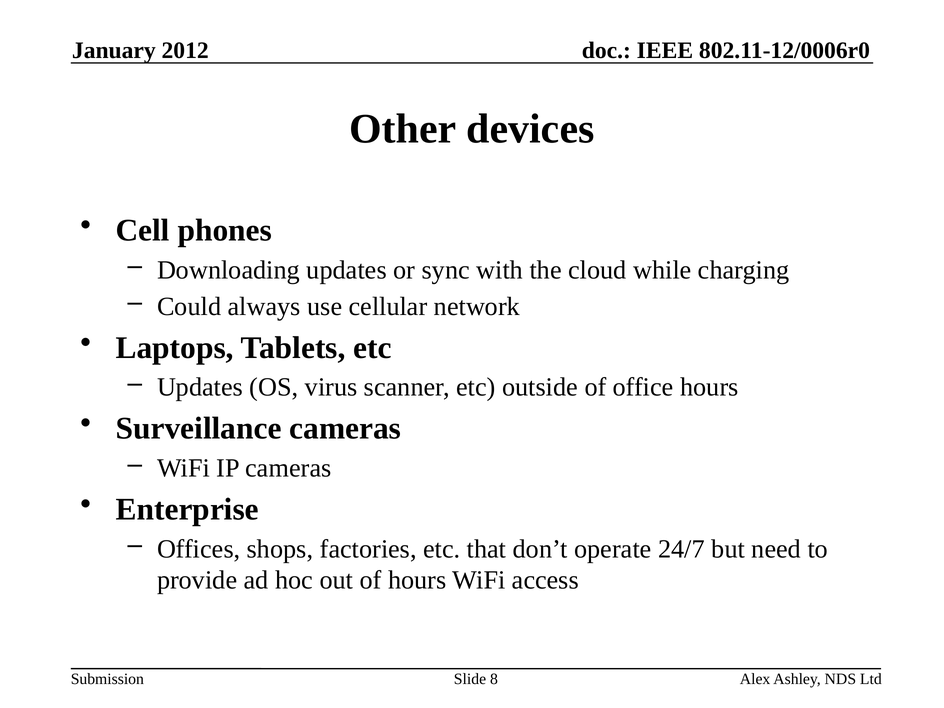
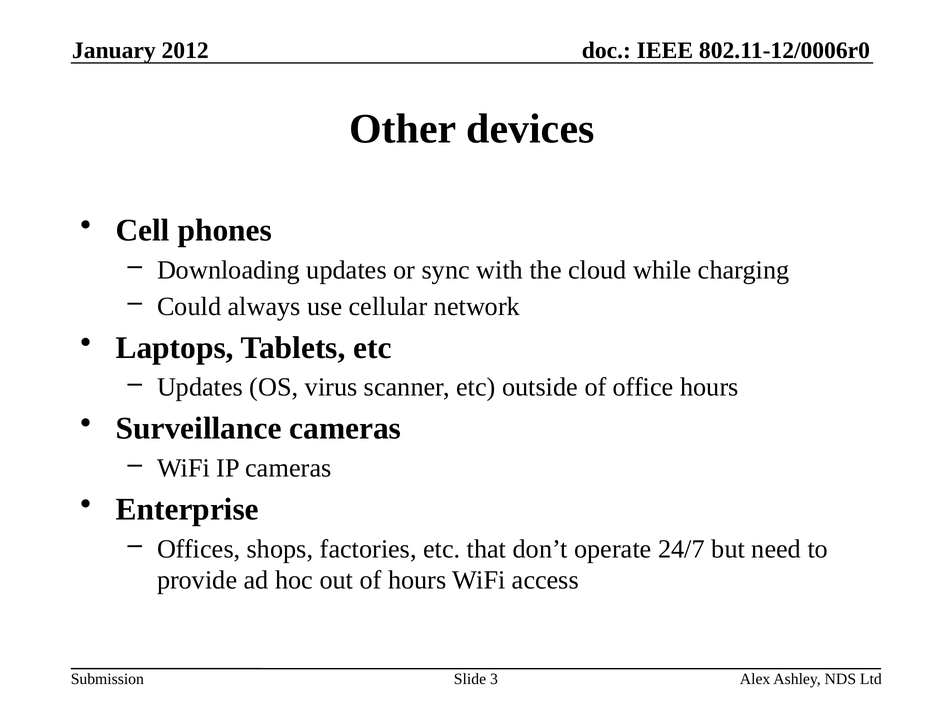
8: 8 -> 3 (494, 679)
